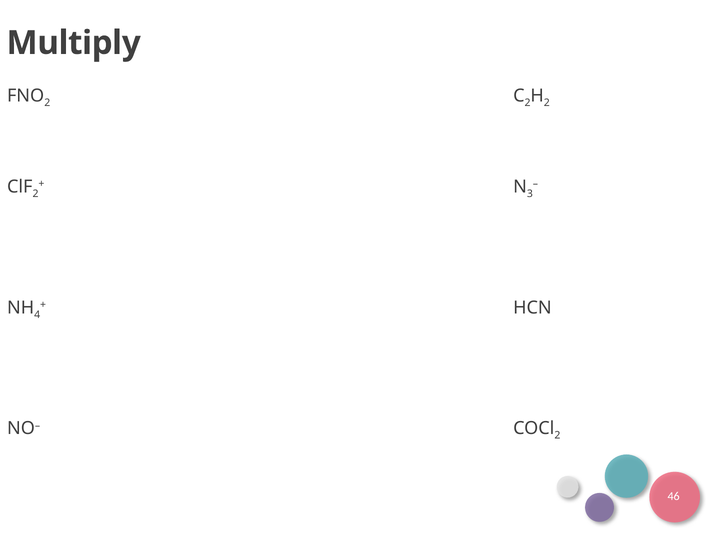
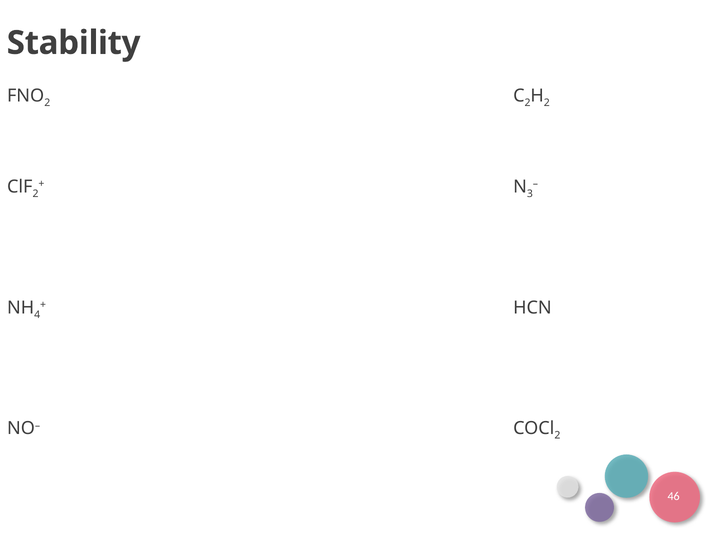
Multiply: Multiply -> Stability (74, 43)
